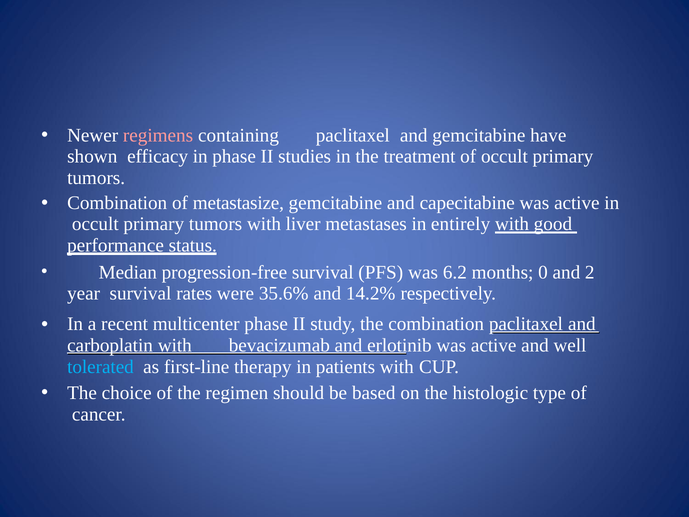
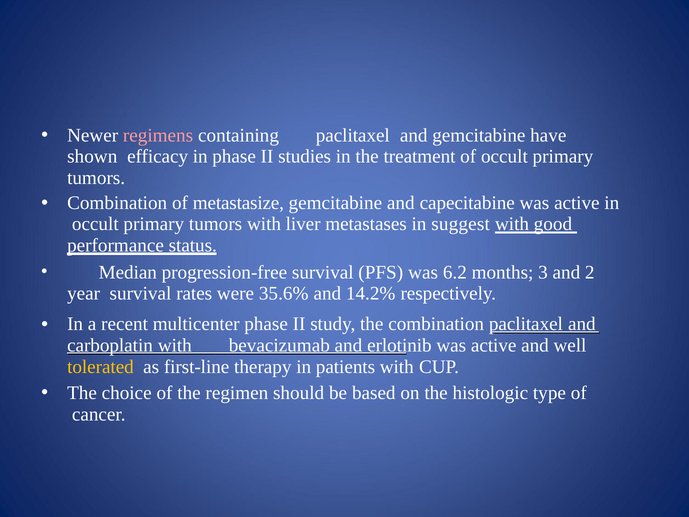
entirely: entirely -> suggest (461, 224)
0: 0 -> 3 (543, 272)
tolerated colour: light blue -> yellow (100, 367)
